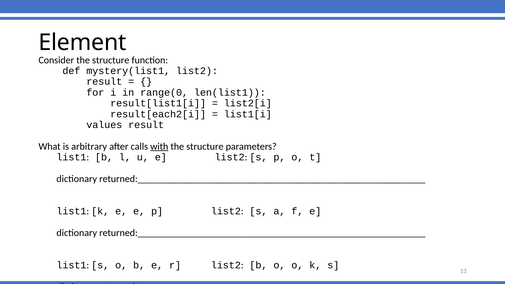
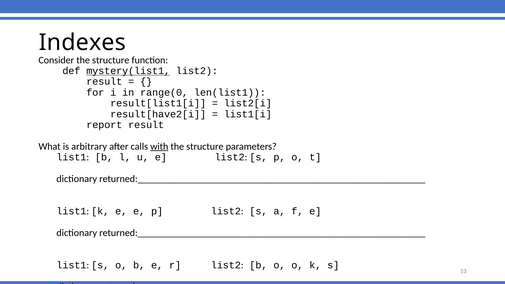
Element: Element -> Indexes (82, 42)
mystery(list1 underline: none -> present (128, 71)
result[each2[i: result[each2[i -> result[have2[i (158, 114)
values: values -> report (104, 125)
